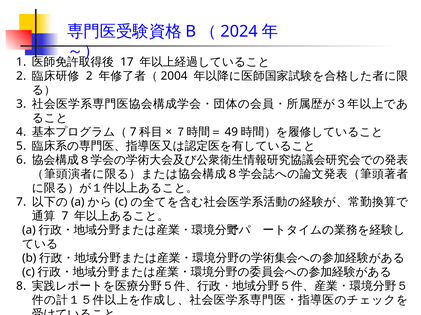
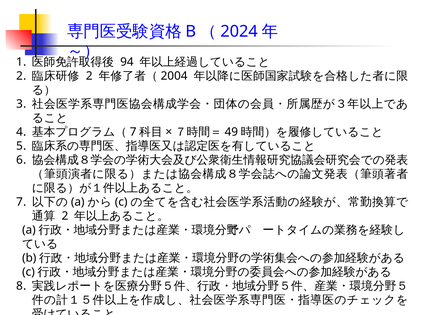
17: 17 -> 94 (127, 62)
7: 7 -> 2 (65, 217)
